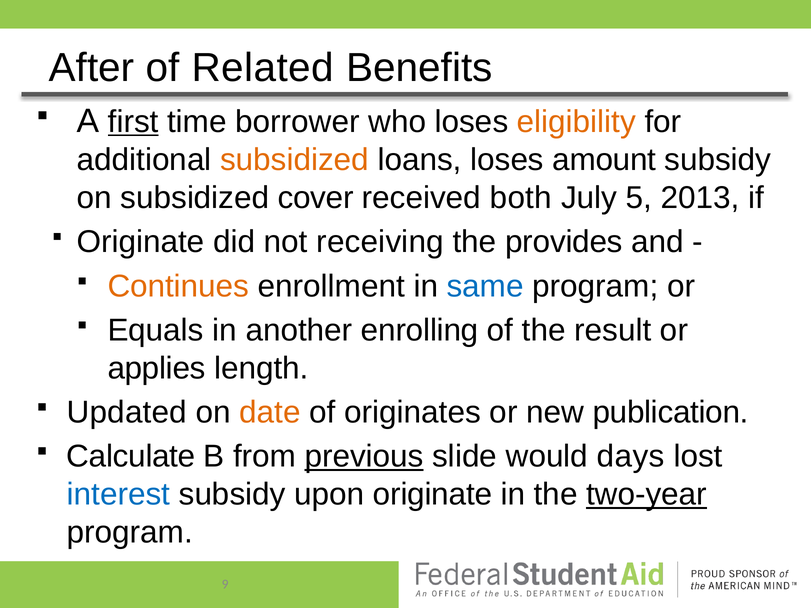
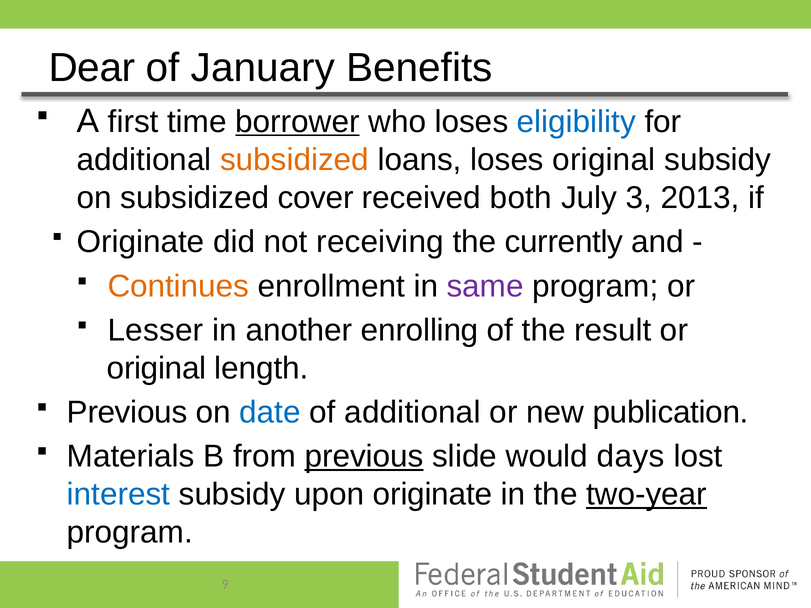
After: After -> Dear (92, 68)
Related: Related -> January (263, 68)
first underline: present -> none (133, 122)
borrower underline: none -> present (298, 122)
eligibility colour: orange -> blue (576, 122)
loses amount: amount -> original (604, 160)
5: 5 -> 3 (639, 198)
provides: provides -> currently (564, 242)
same colour: blue -> purple (485, 286)
Equals: Equals -> Lesser (155, 331)
applies: applies -> original (157, 368)
Updated: Updated -> Previous (127, 413)
date colour: orange -> blue (270, 413)
of originates: originates -> additional (413, 413)
Calculate: Calculate -> Materials (131, 457)
